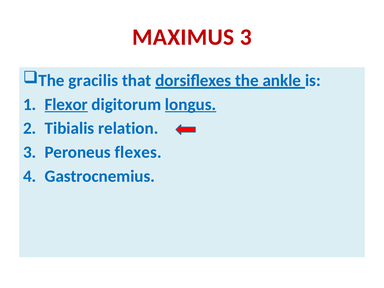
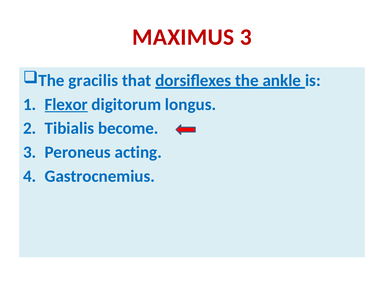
longus underline: present -> none (191, 104)
relation: relation -> become (128, 128)
flexes: flexes -> acting (138, 152)
